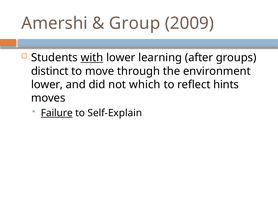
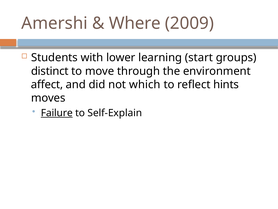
Group: Group -> Where (135, 23)
with underline: present -> none (92, 58)
after: after -> start (199, 58)
lower: lower -> affect (47, 84)
